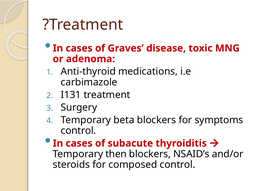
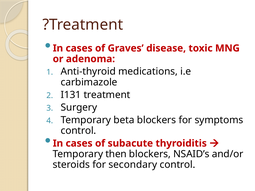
composed: composed -> secondary (133, 165)
